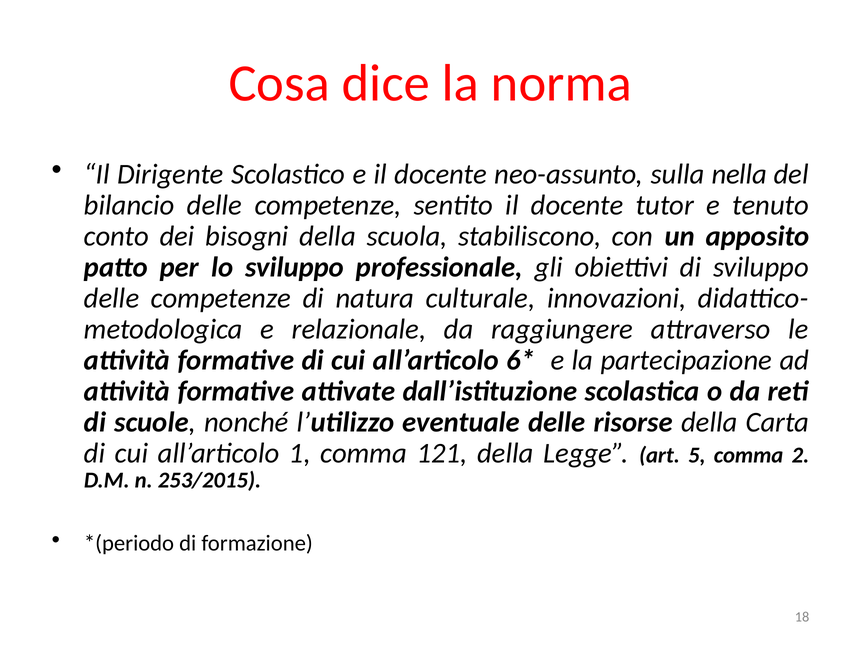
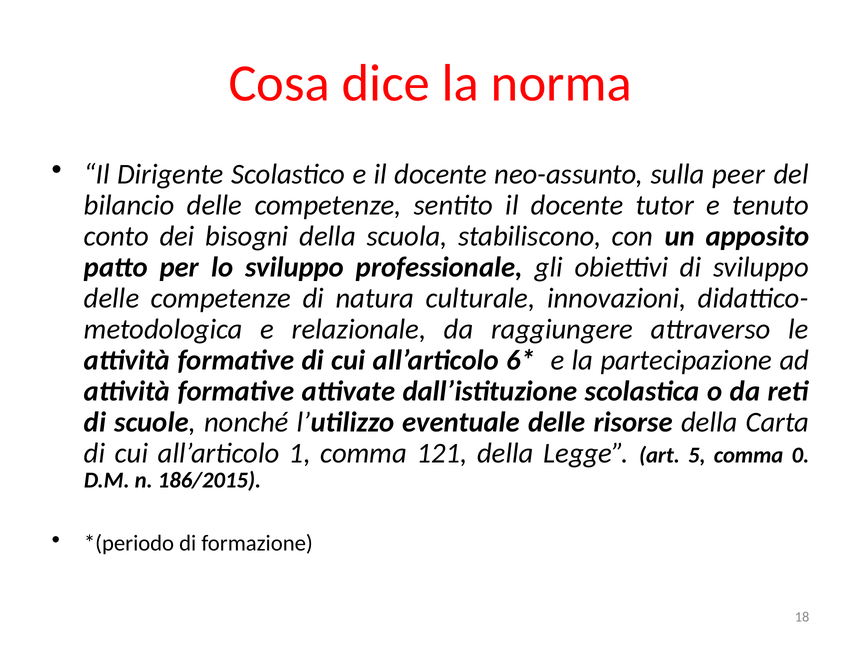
nella: nella -> peer (739, 174)
2: 2 -> 0 (800, 455)
253/2015: 253/2015 -> 186/2015 (209, 480)
